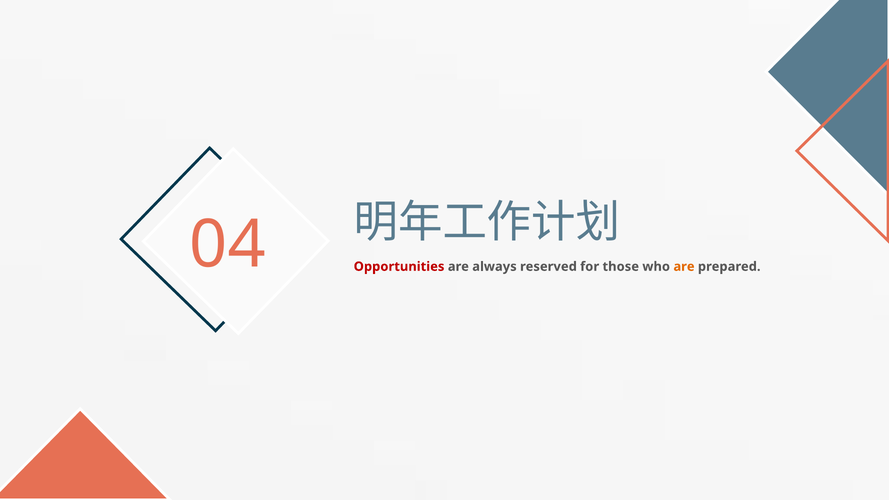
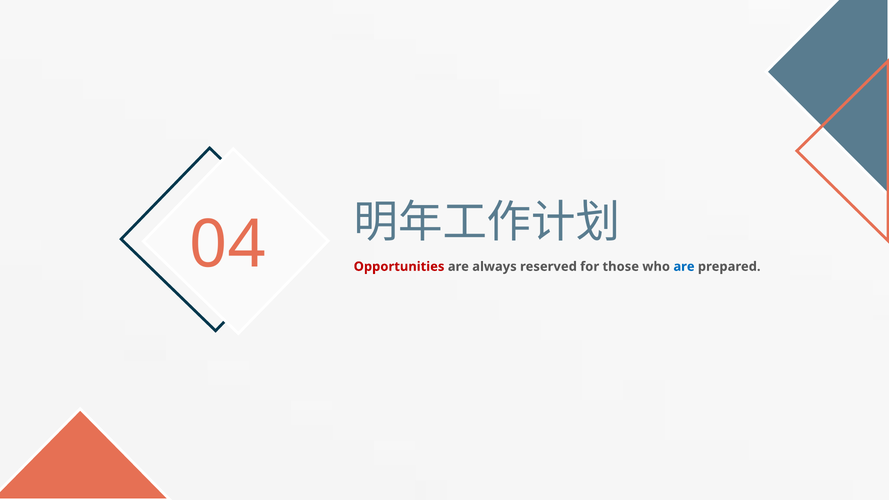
are colour: orange -> blue (684, 267)
